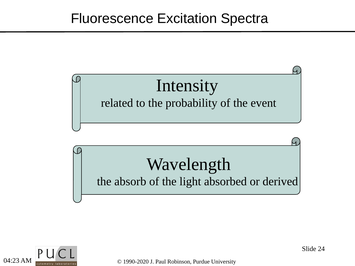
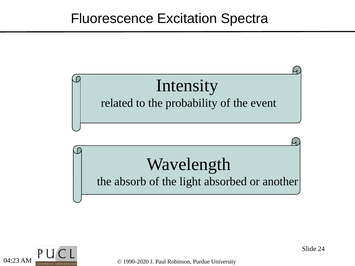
derived: derived -> another (280, 182)
